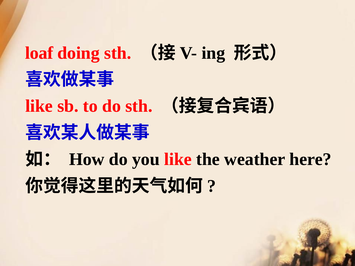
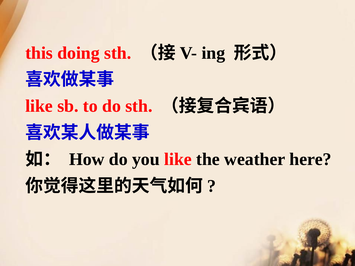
loaf: loaf -> this (39, 53)
